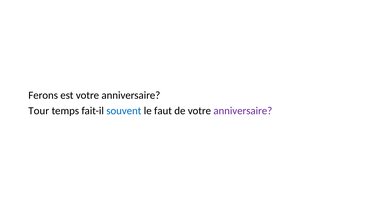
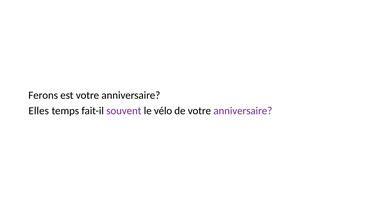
Tour: Tour -> Elles (39, 111)
souvent colour: blue -> purple (124, 111)
faut: faut -> vélo (163, 111)
